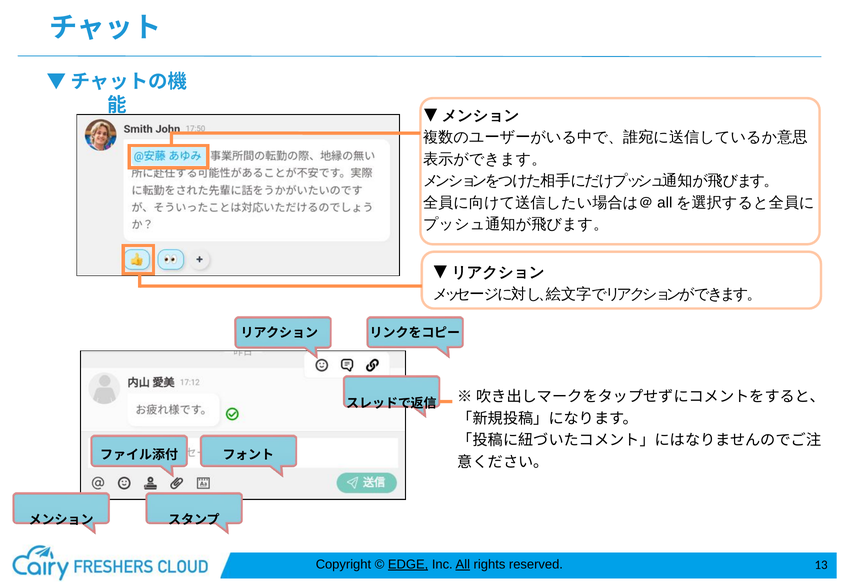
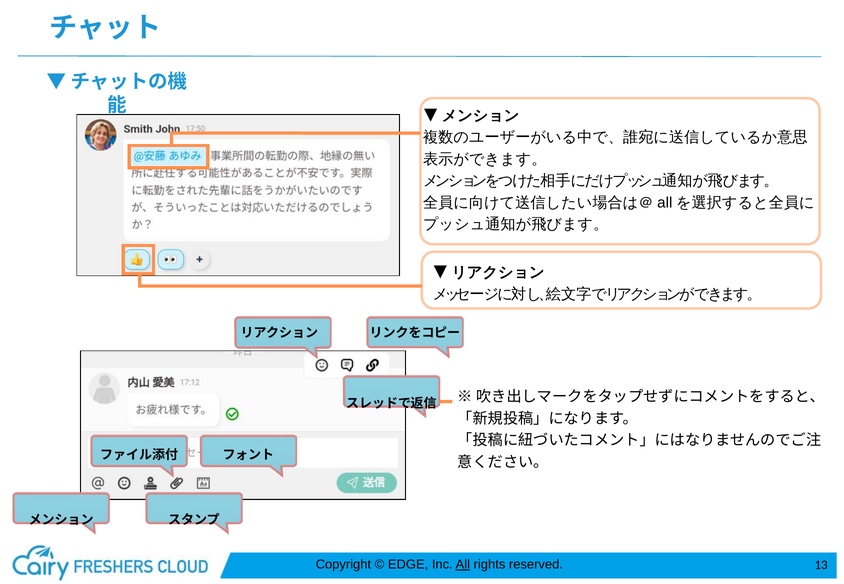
EDGE underline: present -> none (408, 565)
